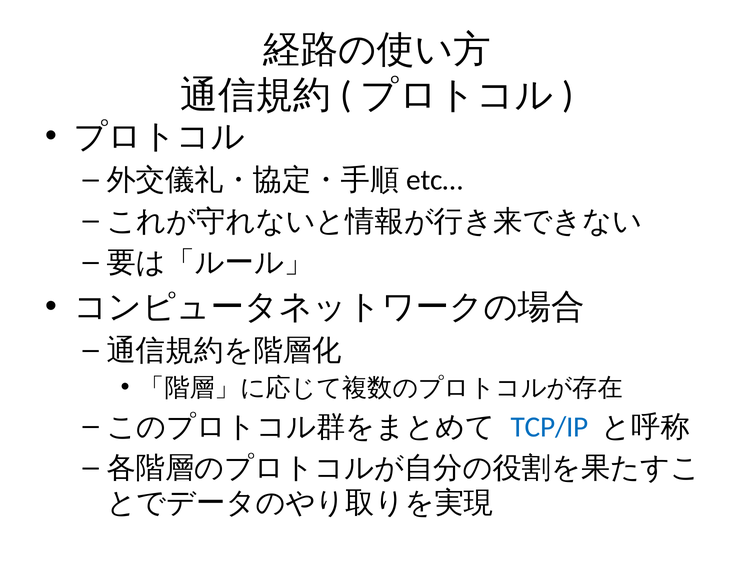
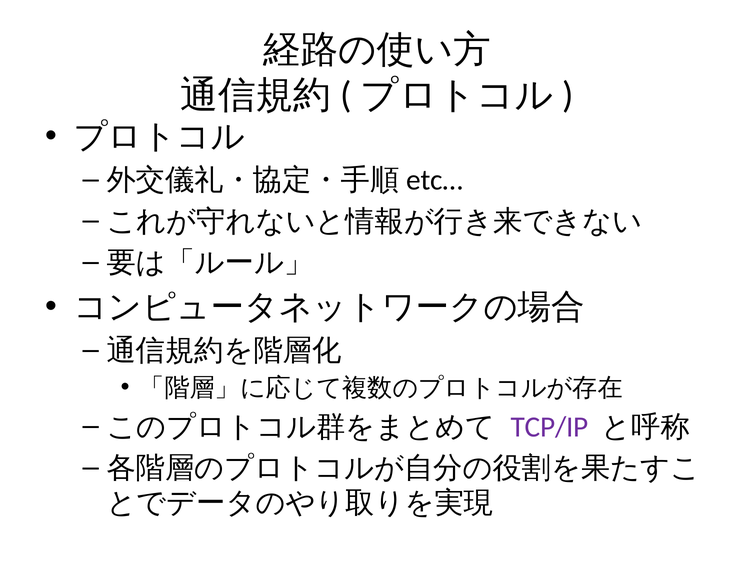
TCP/IP colour: blue -> purple (550, 427)
